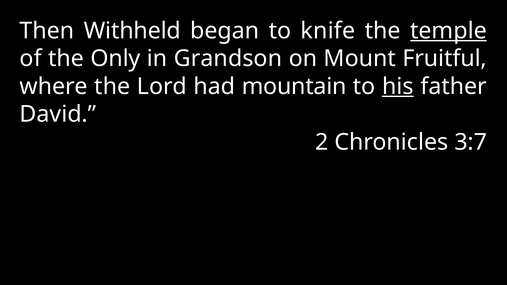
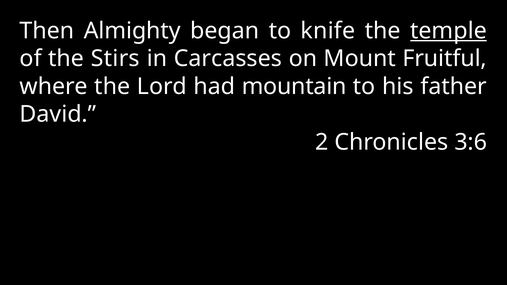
Withheld: Withheld -> Almighty (132, 31)
Only: Only -> Stirs (115, 59)
Grandson: Grandson -> Carcasses (228, 59)
his underline: present -> none (398, 86)
3:7: 3:7 -> 3:6 (471, 142)
